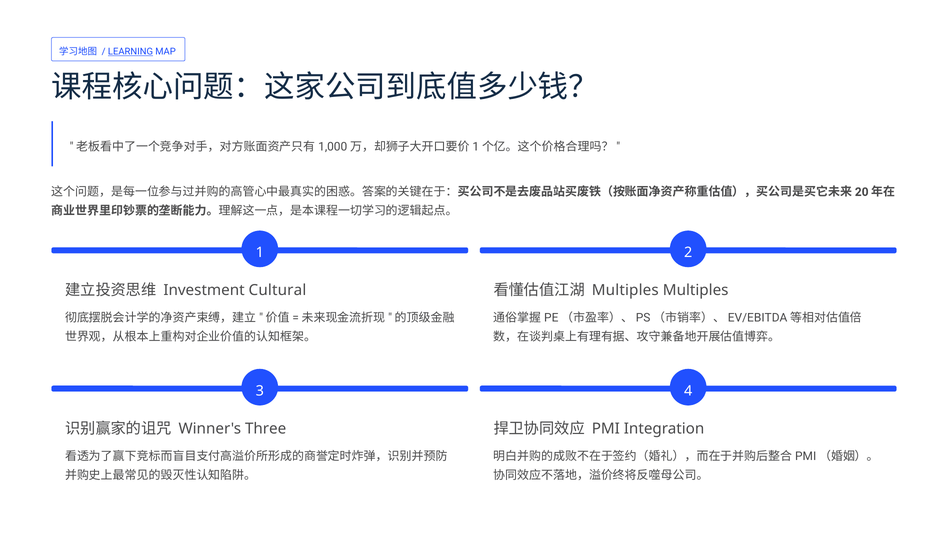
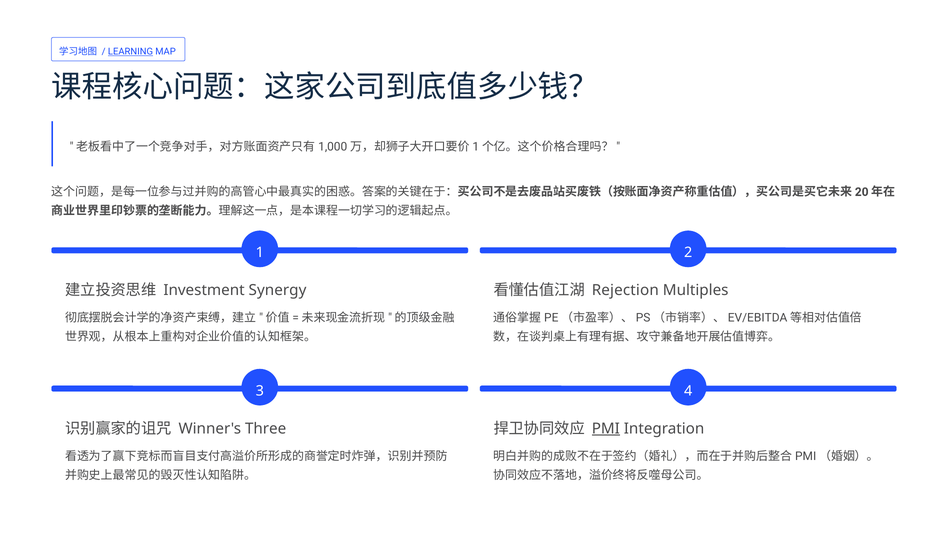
Cultural: Cultural -> Synergy (278, 290)
Multiples: Multiples -> Rejection (625, 290)
PMI underline: none -> present (606, 429)
